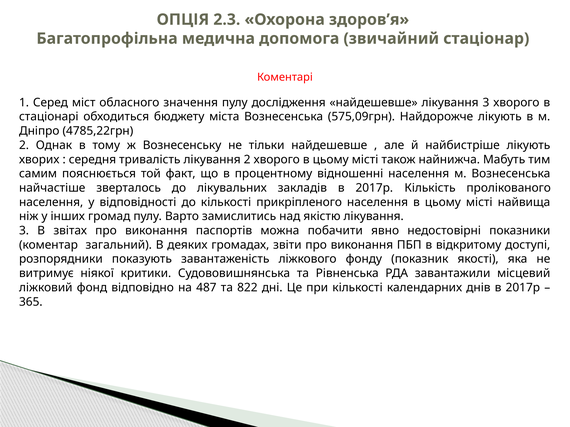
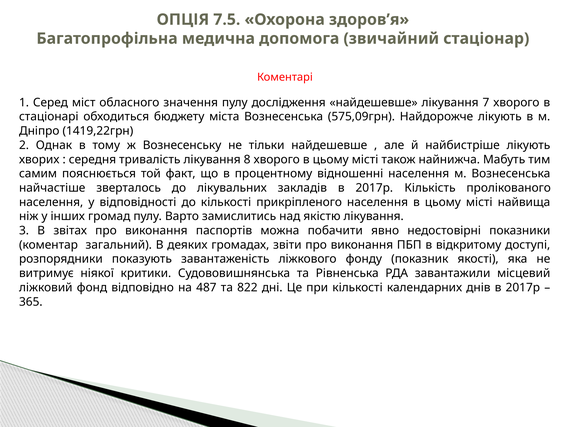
2.3: 2.3 -> 7.5 (227, 20)
найдешевше лікування 3: 3 -> 7 (486, 103)
4785,22грн: 4785,22грн -> 1419,22грн (98, 131)
лікування 2: 2 -> 8 (247, 160)
